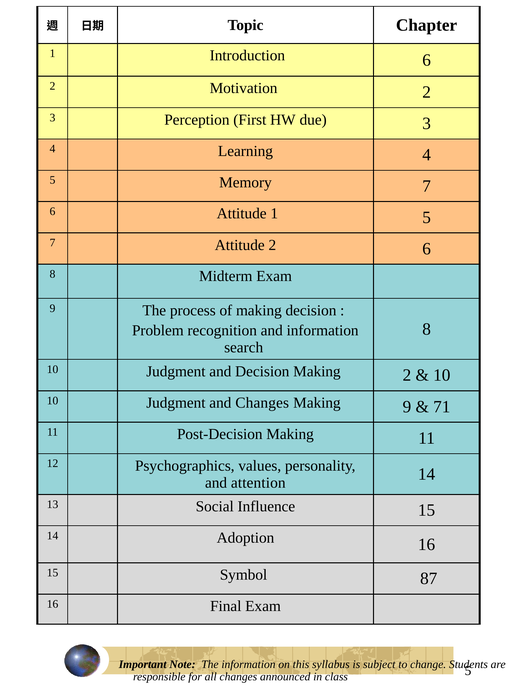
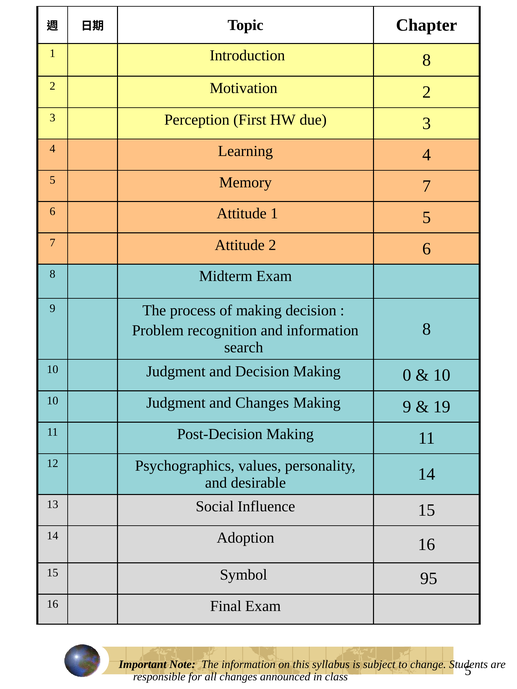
Introduction 6: 6 -> 8 (427, 60)
Making 2: 2 -> 0 (407, 375)
71: 71 -> 19 (442, 407)
attention: attention -> desirable (258, 483)
87: 87 -> 95 (429, 579)
